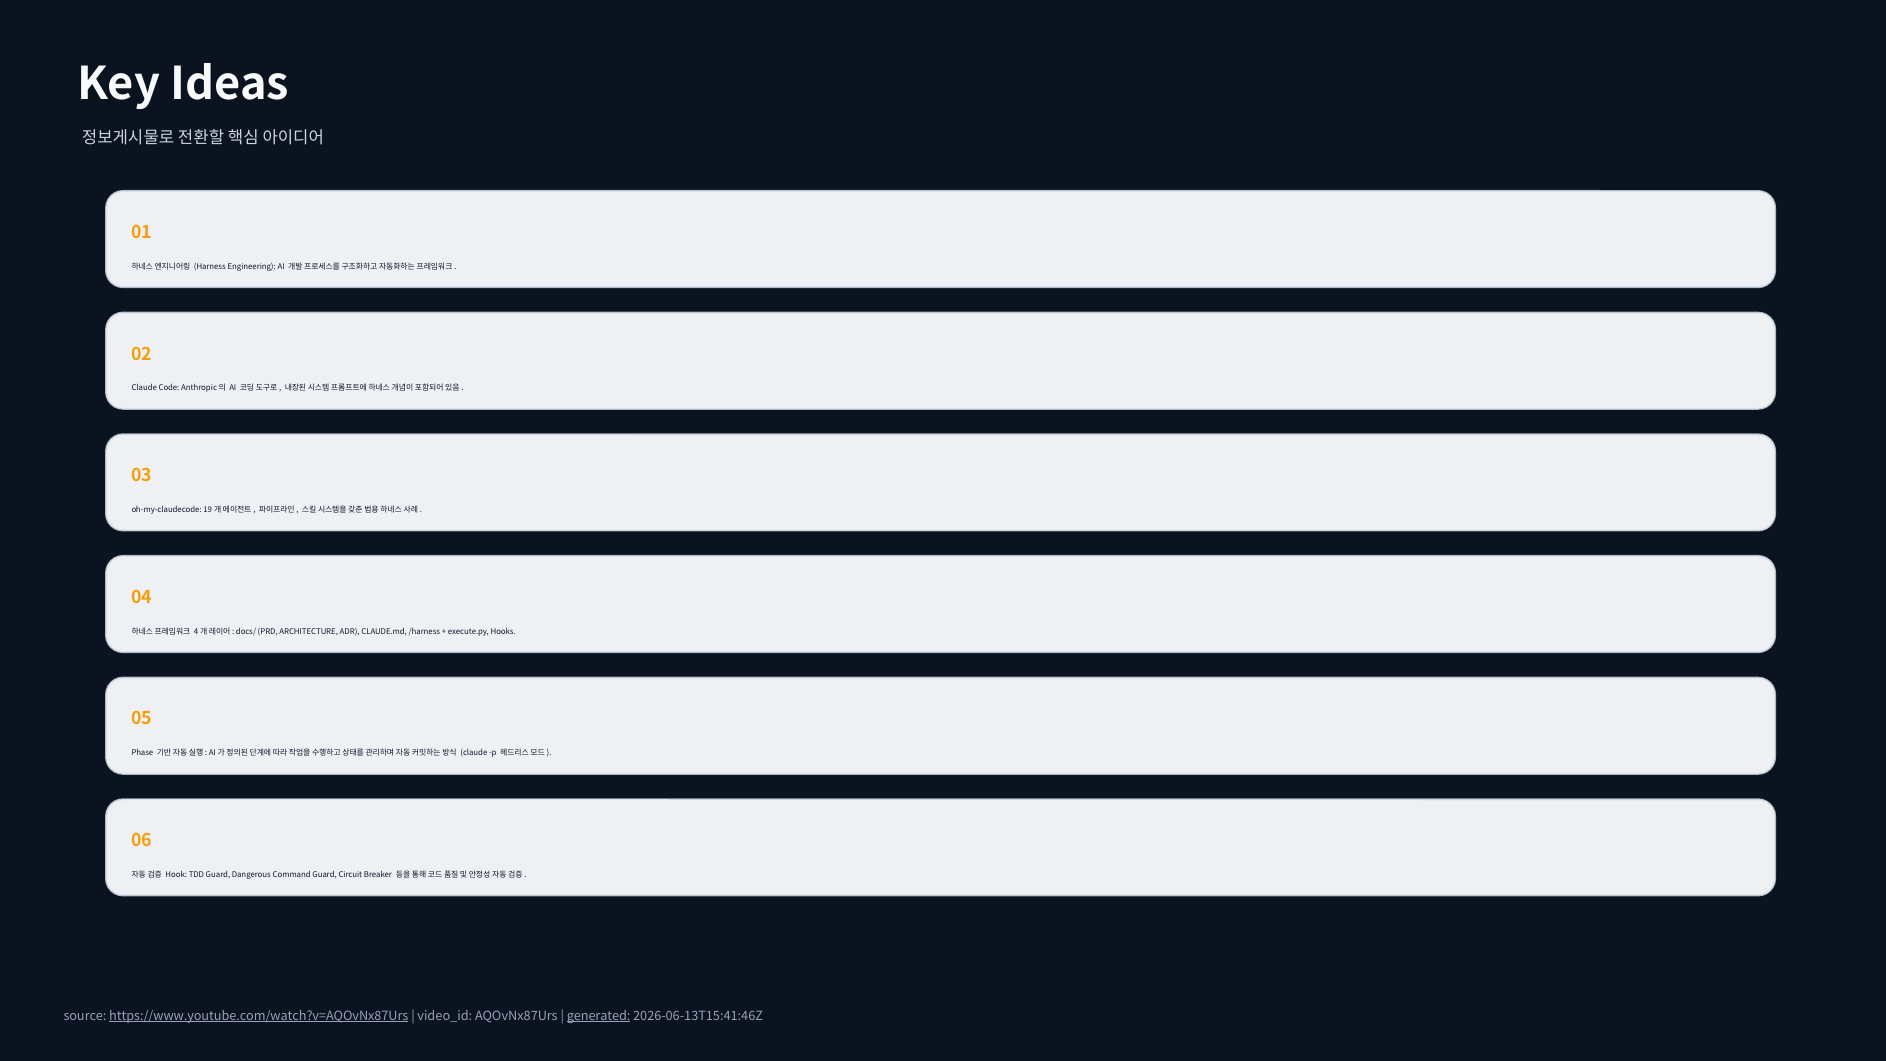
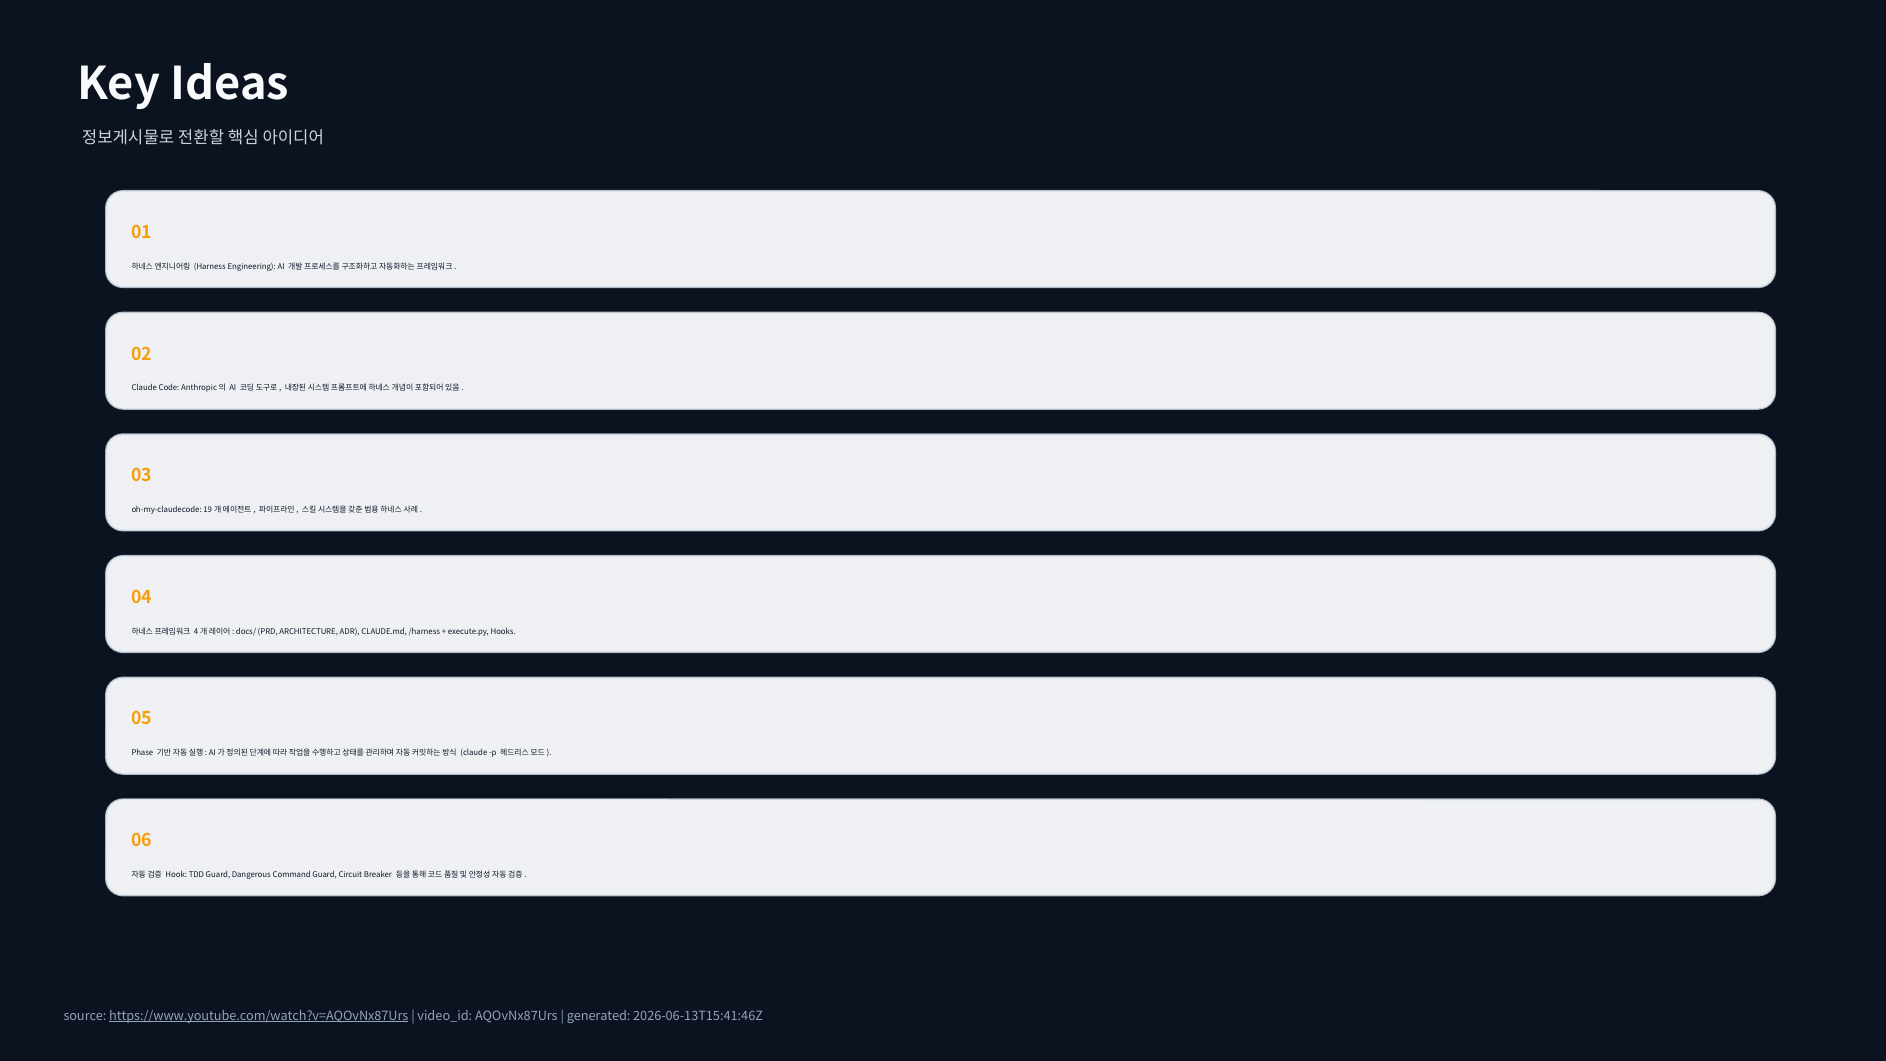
generated underline: present -> none (599, 1016)
